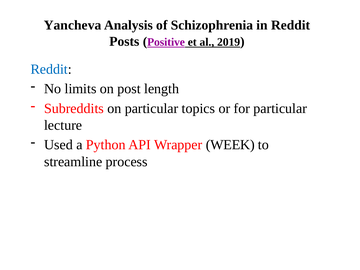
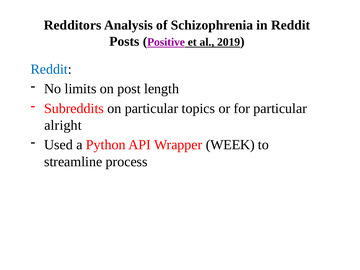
Yancheva: Yancheva -> Redditors (73, 25)
lecture: lecture -> alright (63, 125)
